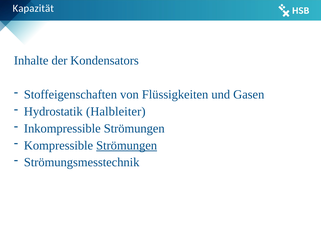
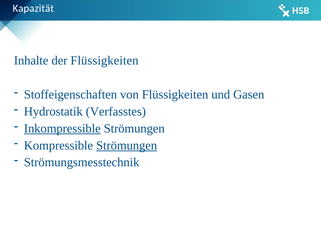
der Kondensators: Kondensators -> Flüssigkeiten (104, 61)
Halbleiter: Halbleiter -> Verfasstes (116, 111)
Inkompressible underline: none -> present (62, 128)
